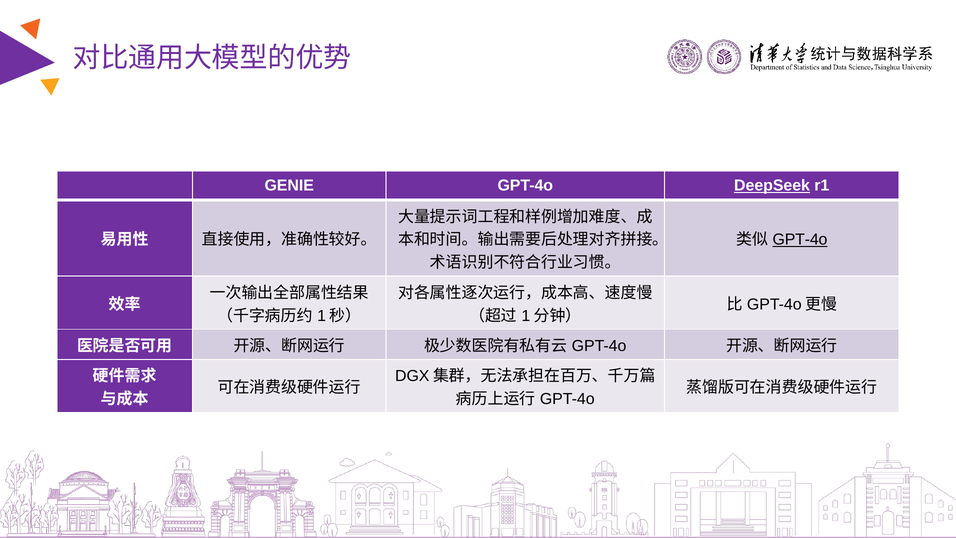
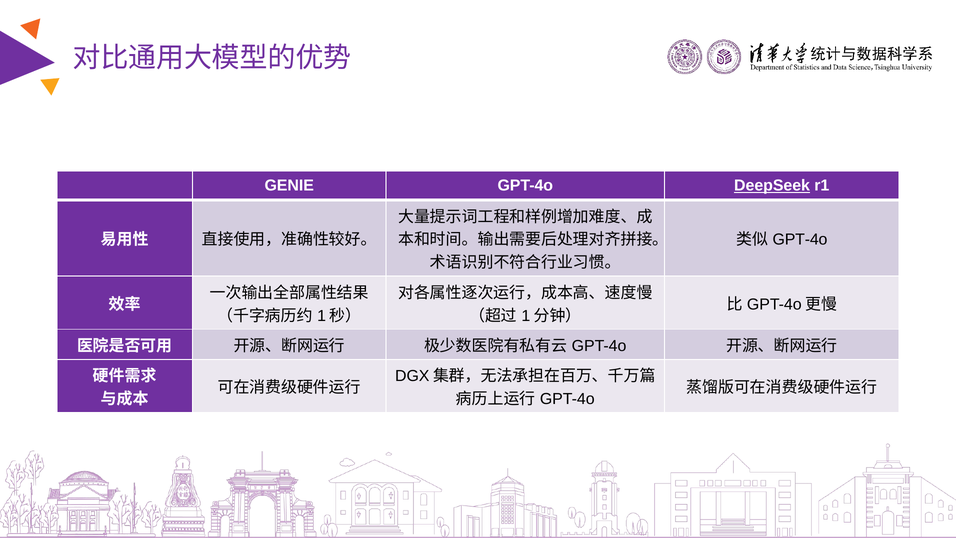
GPT-4o underline: present -> none (800, 240)
